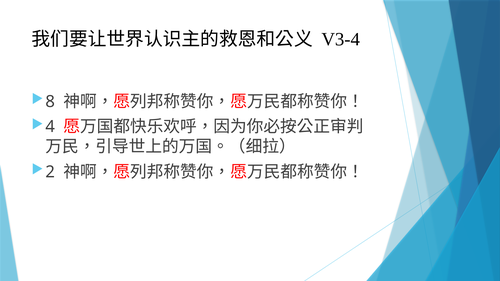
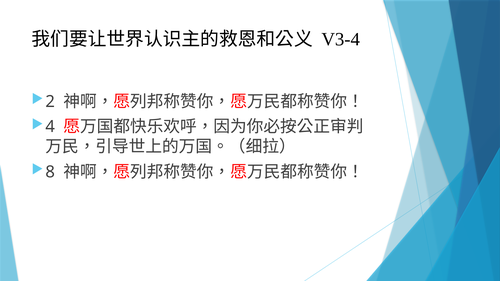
8: 8 -> 2 (50, 102)
2: 2 -> 8 (50, 172)
